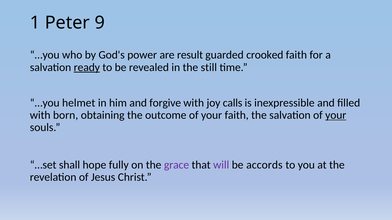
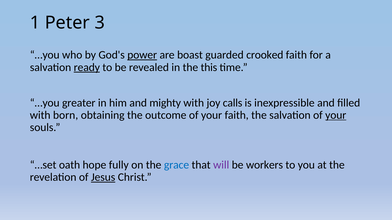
9: 9 -> 3 (100, 23)
power underline: none -> present (142, 55)
result: result -> boast (190, 55)
still: still -> this (209, 67)
helmet: helmet -> greater (79, 103)
forgive: forgive -> mighty (165, 103)
shall: shall -> oath (70, 165)
grace colour: purple -> blue (177, 165)
accords: accords -> workers (265, 165)
Jesus underline: none -> present (103, 178)
